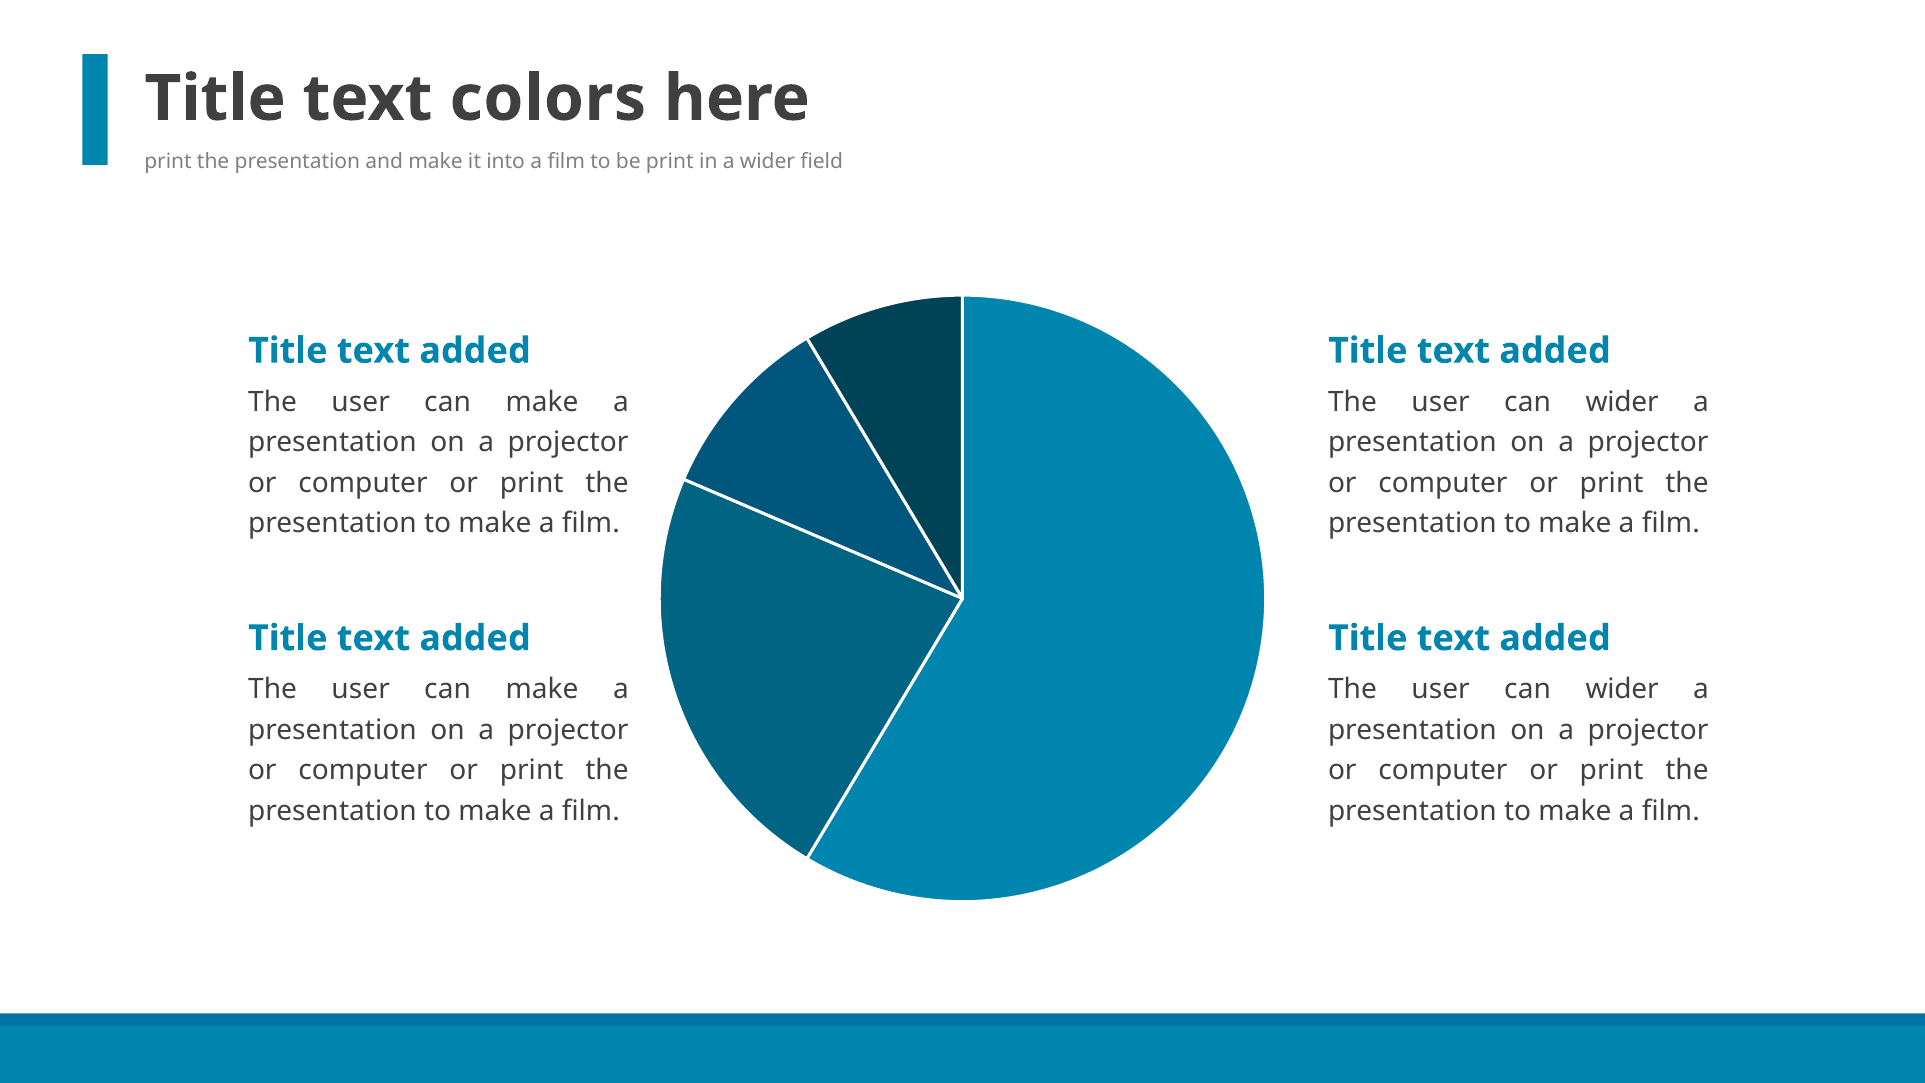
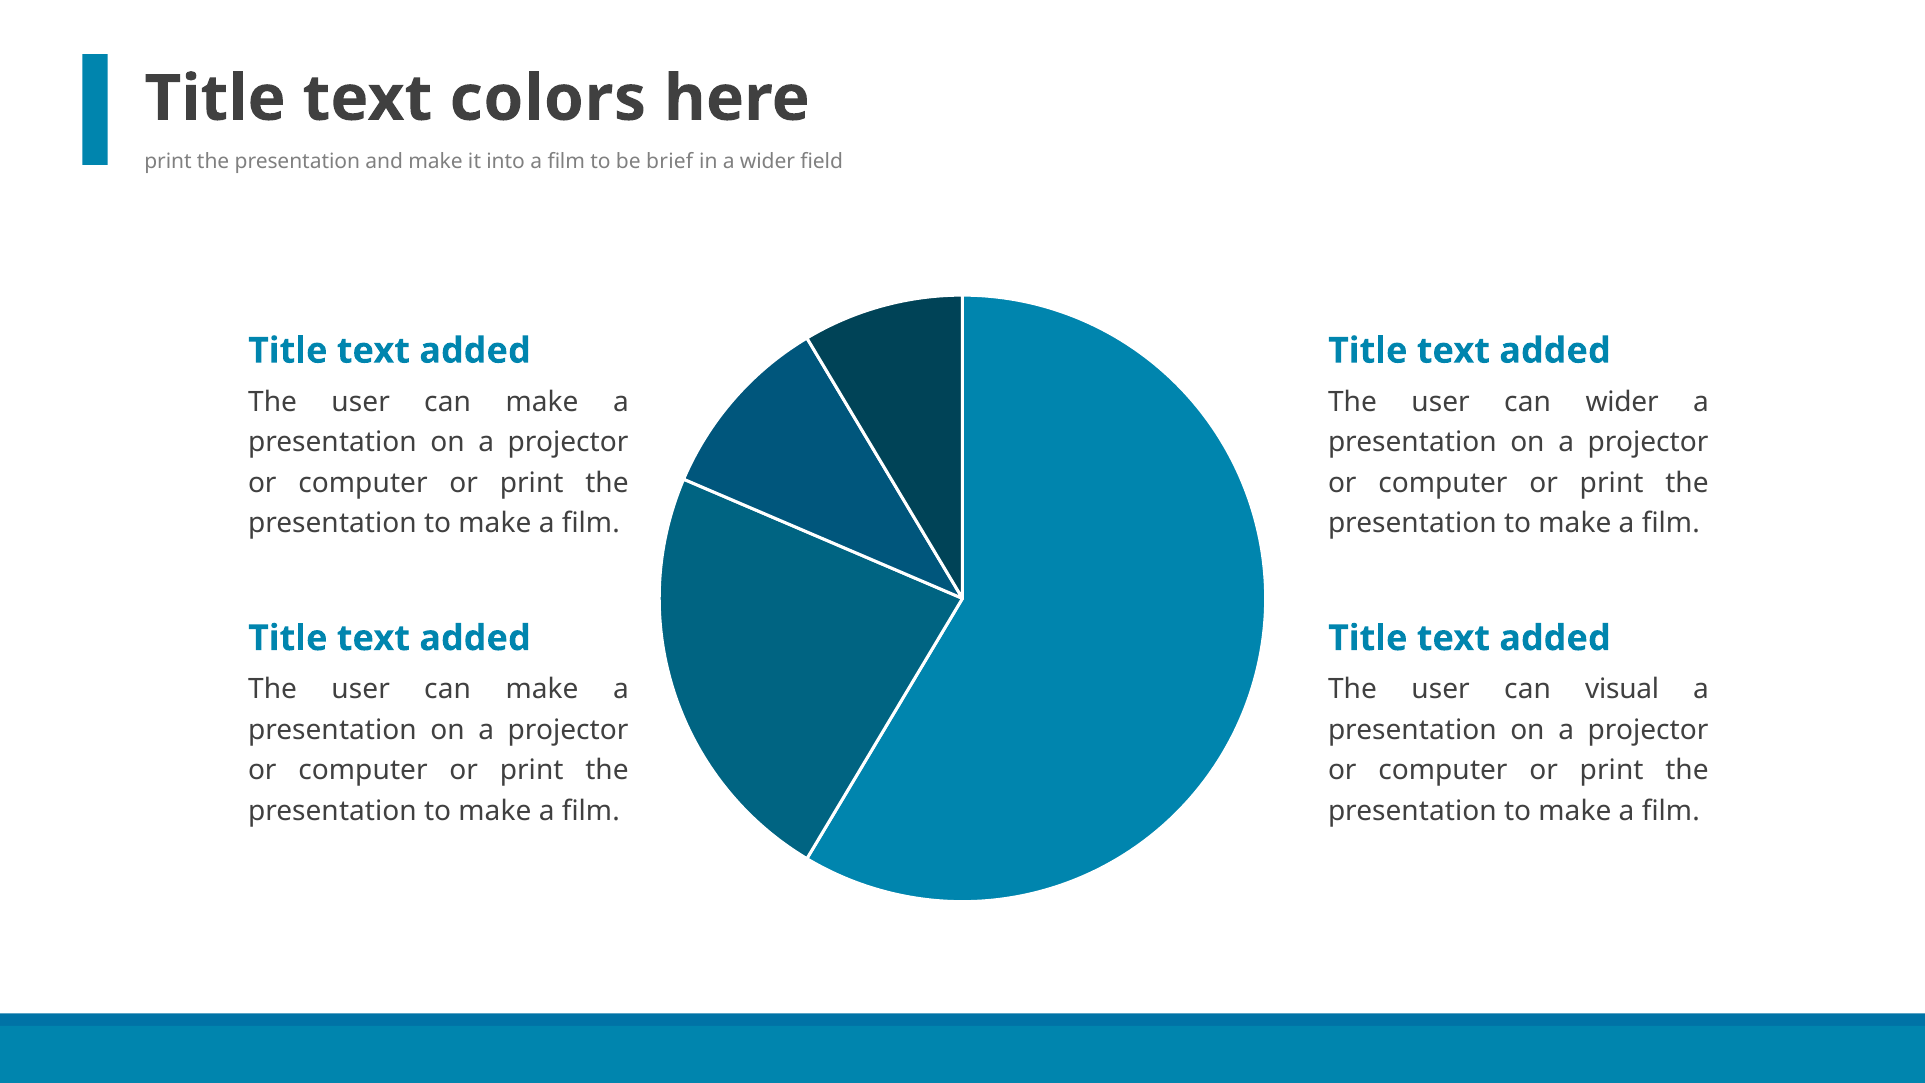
be print: print -> brief (670, 161)
wider: wider -> visual (1622, 689)
